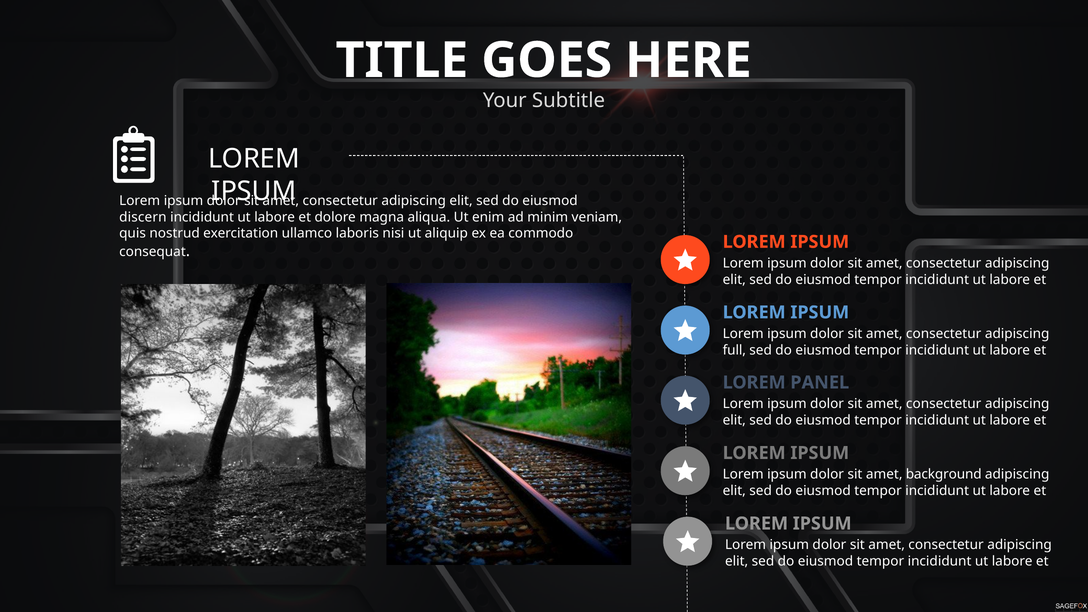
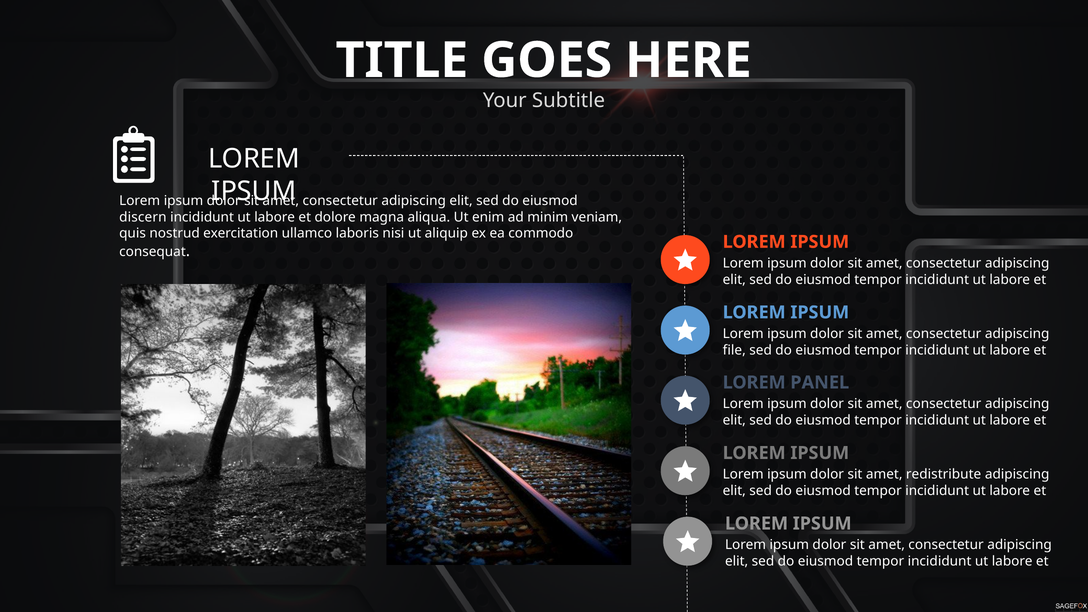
full: full -> file (734, 350)
background: background -> redistribute (944, 474)
